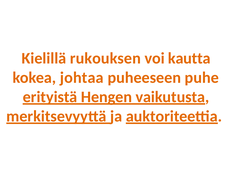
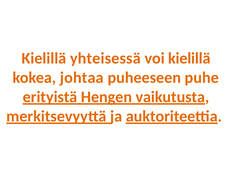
rukouksen: rukouksen -> yhteisessä (105, 58)
voi kautta: kautta -> kielillä (189, 58)
